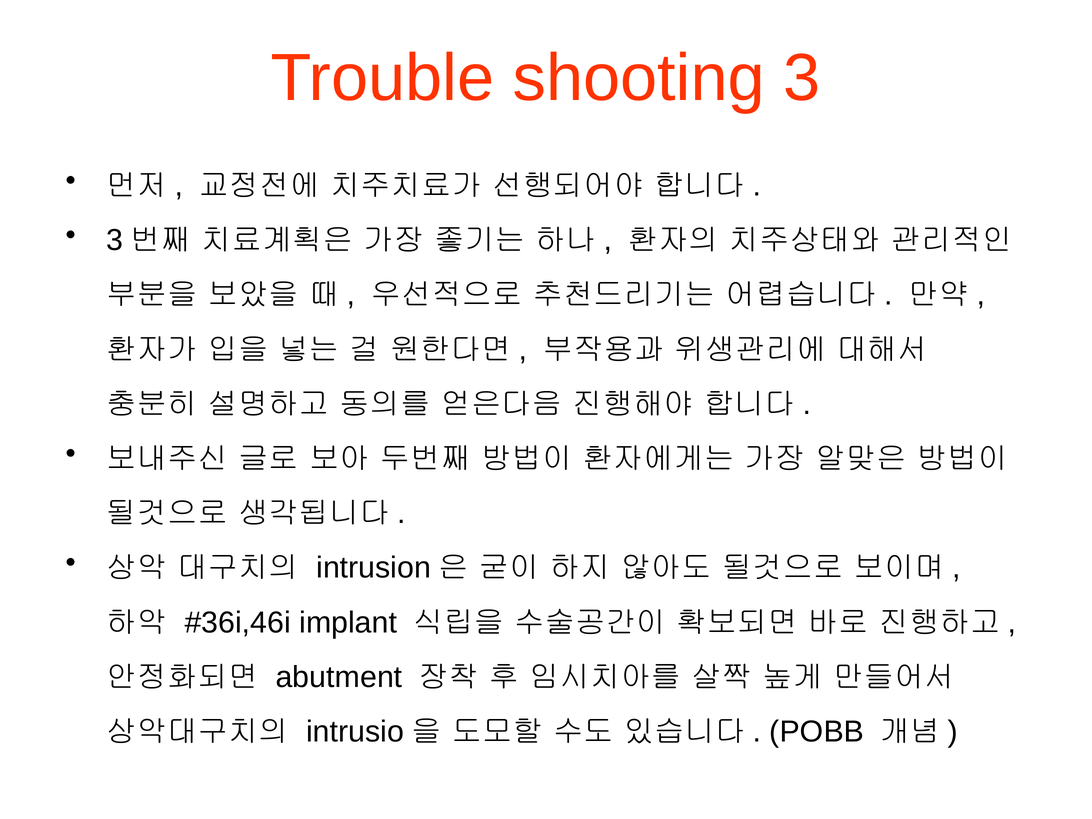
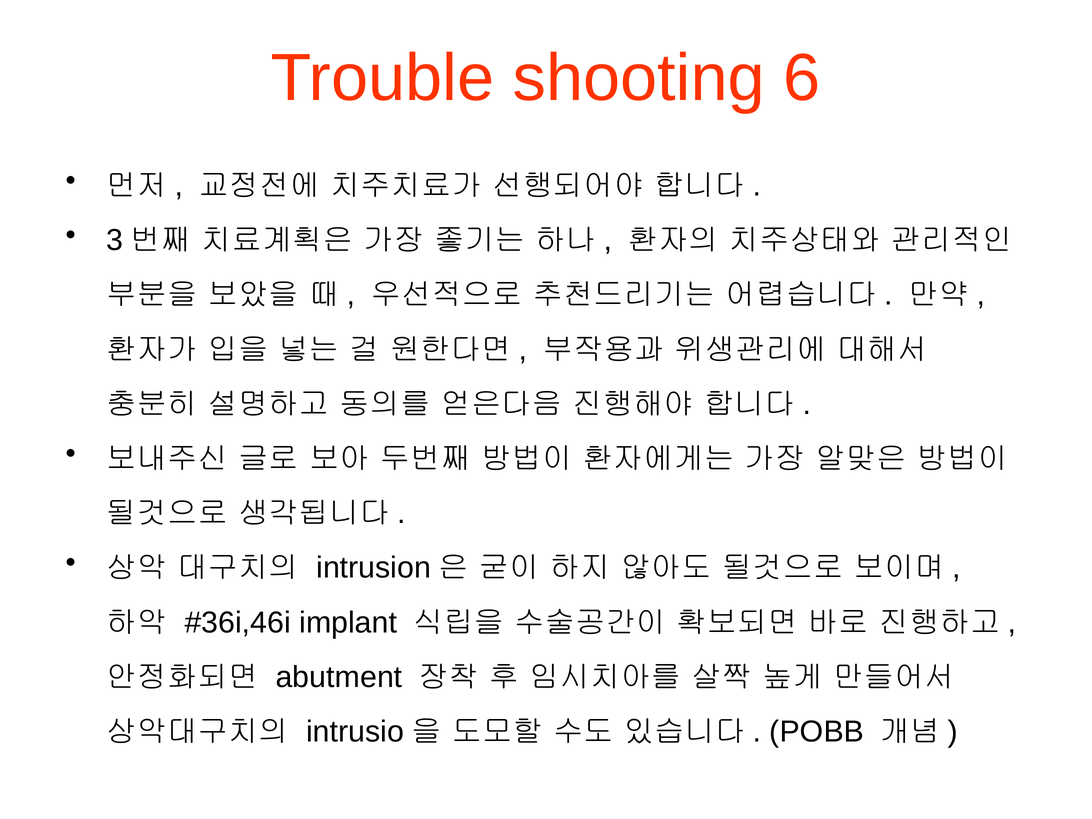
3: 3 -> 6 (802, 78)
